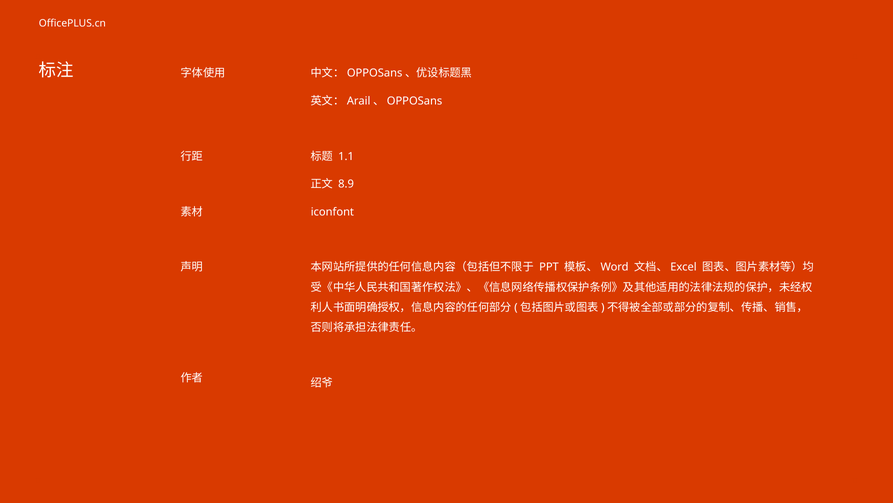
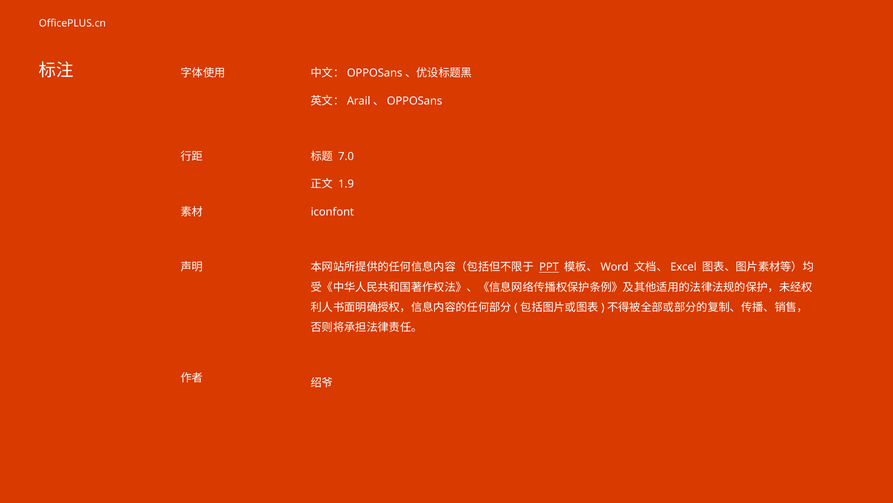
1.1: 1.1 -> 7.0 (346, 156)
8.9: 8.9 -> 1.9 (346, 184)
PPT underline: none -> present (549, 267)
